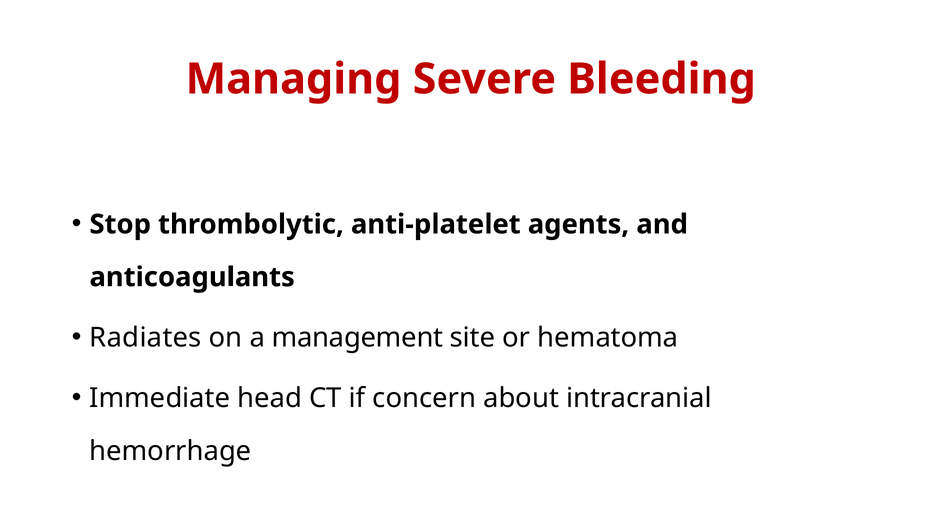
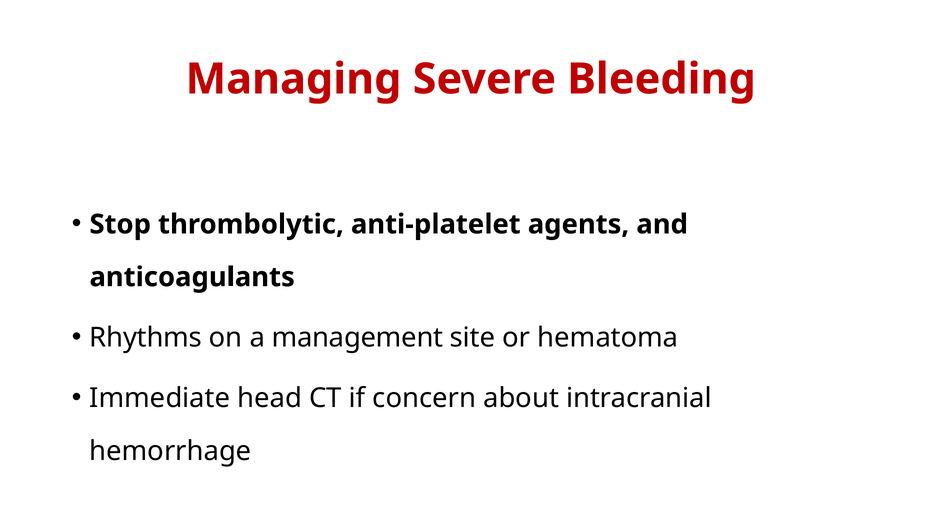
Radiates: Radiates -> Rhythms (146, 338)
